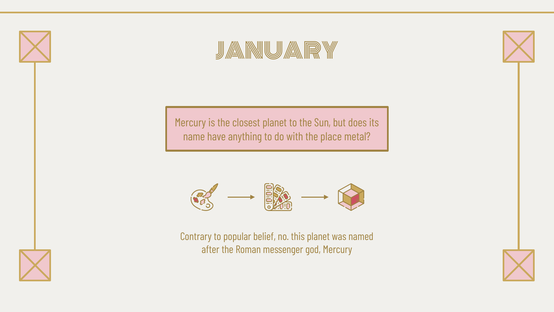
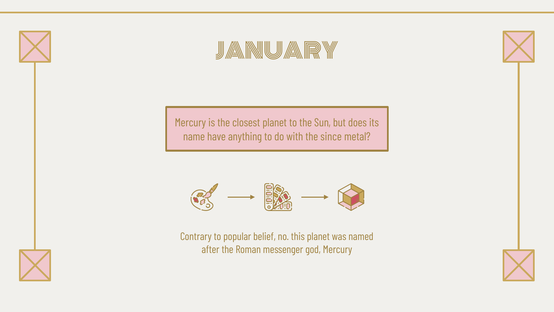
place: place -> since (331, 136)
